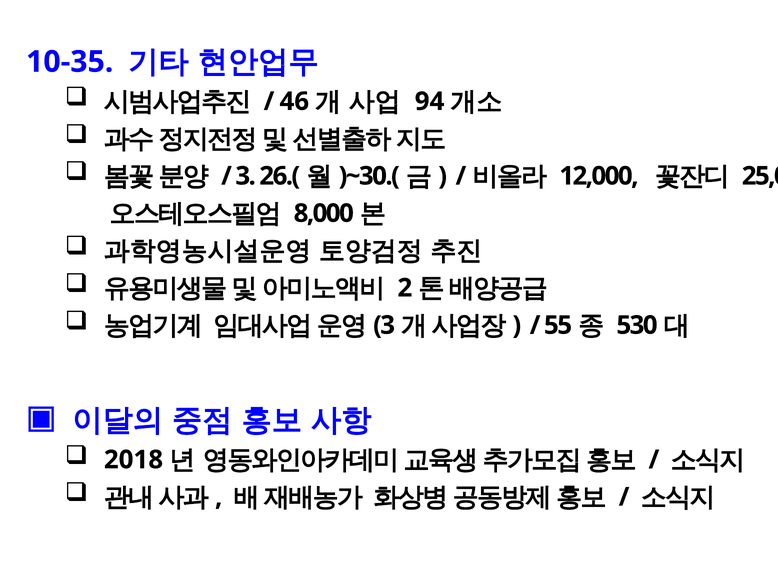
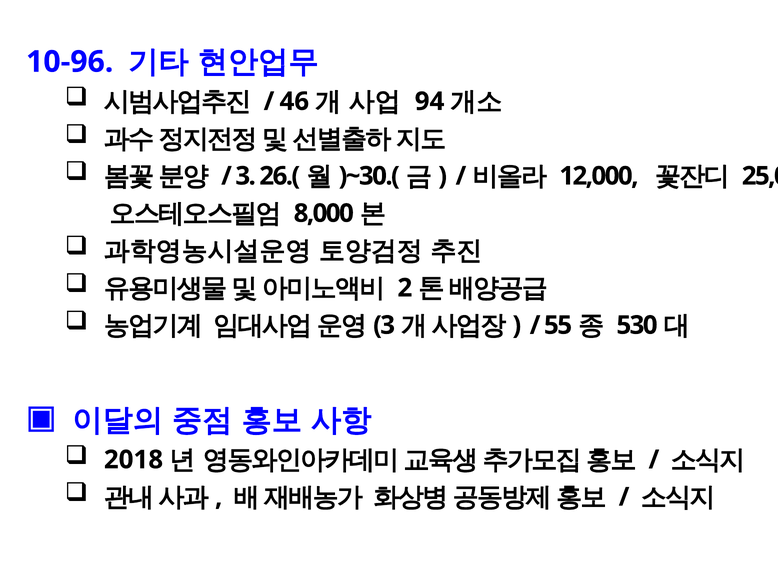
10-35: 10-35 -> 10-96 (70, 62)
